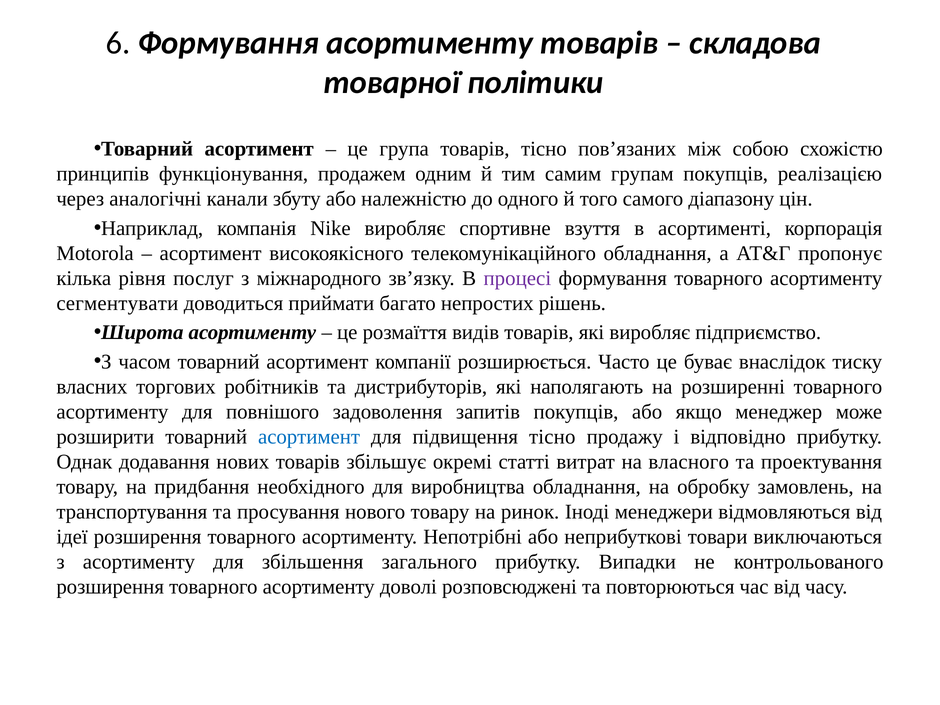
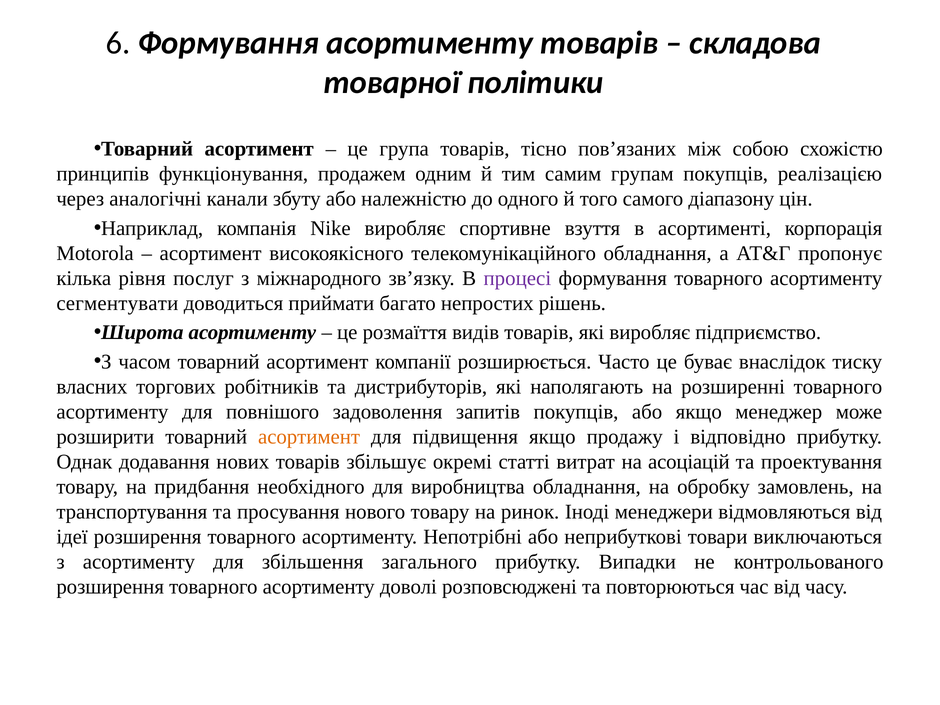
асортимент colour: blue -> orange (309, 437)
підвищення тісно: тісно -> якщо (552, 437)
власного: власного -> асоціацій (689, 462)
